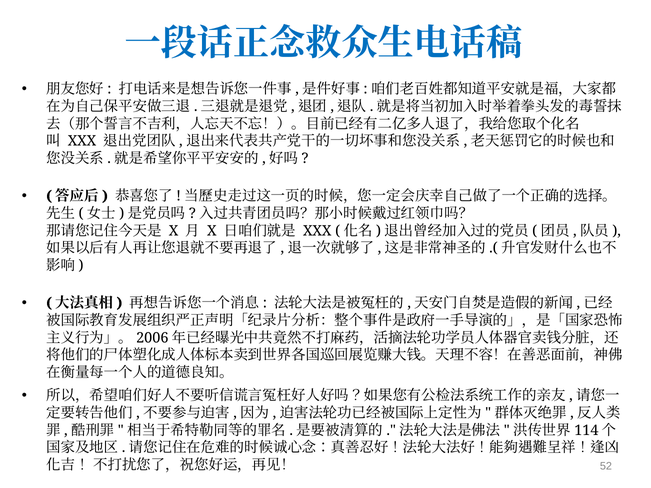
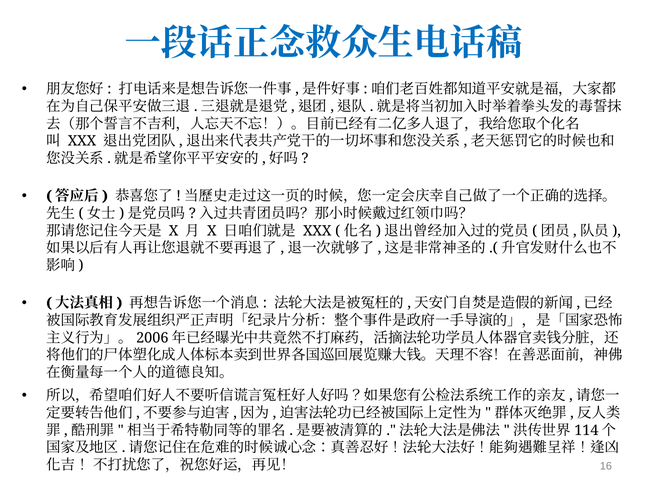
52: 52 -> 16 (606, 466)
